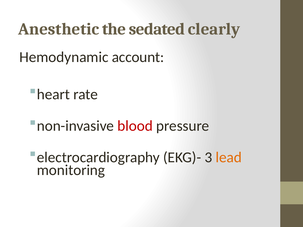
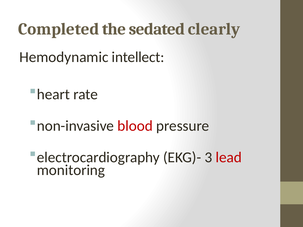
Anesthetic: Anesthetic -> Completed (59, 29)
account: account -> intellect (138, 57)
lead colour: orange -> red (229, 158)
